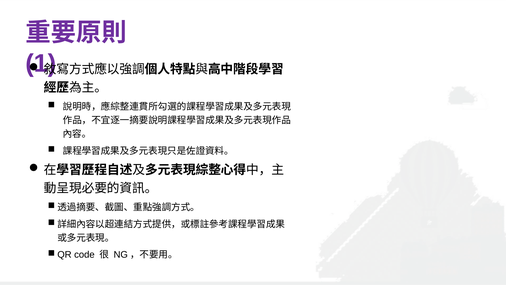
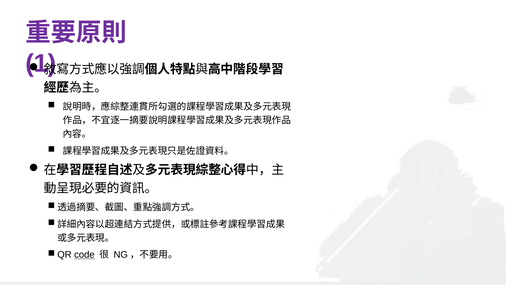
code underline: none -> present (84, 254)
